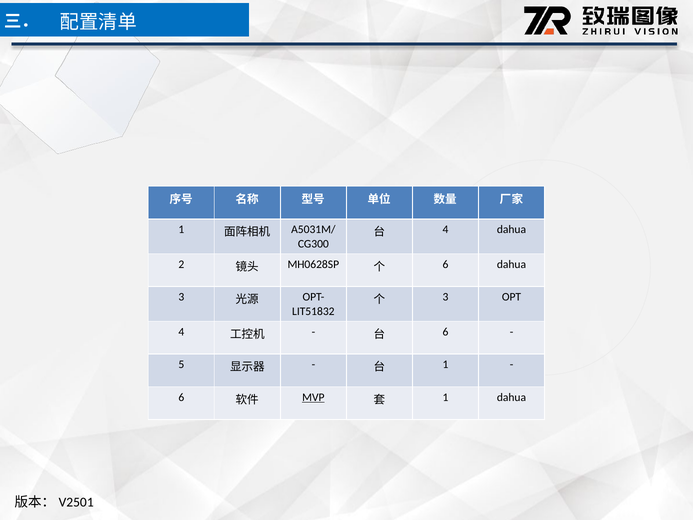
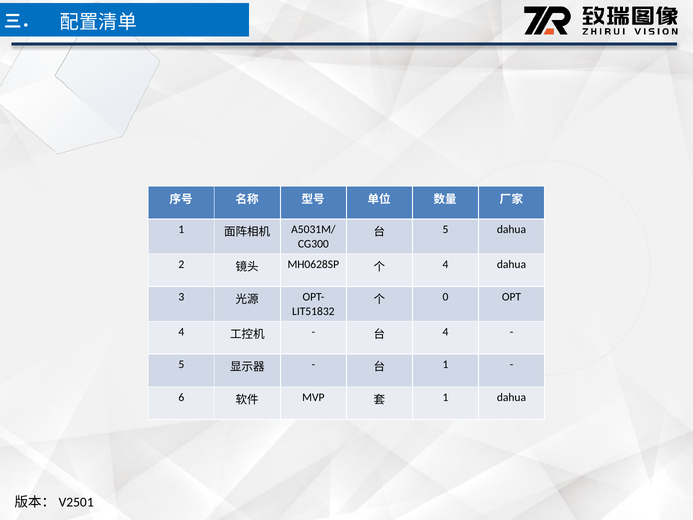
4: 4 -> 5 (446, 230)
6: 6 -> 4 (446, 264)
3: 3 -> 0 (446, 297)
6: 6 -> 4 (446, 332)
MVP underline: present -> none (313, 397)
